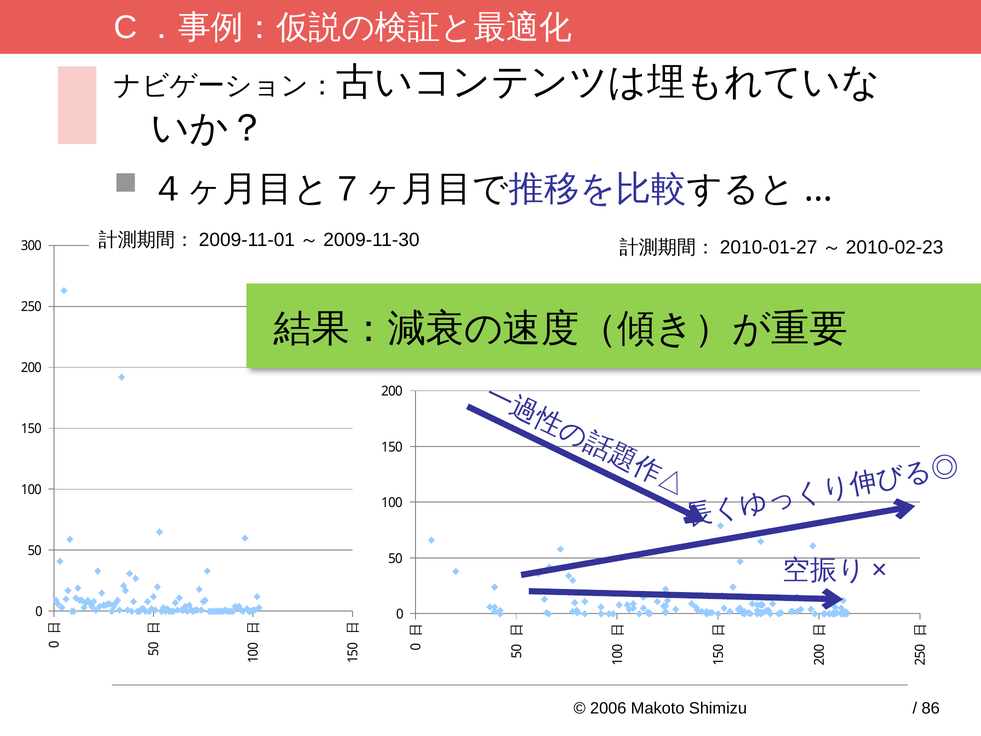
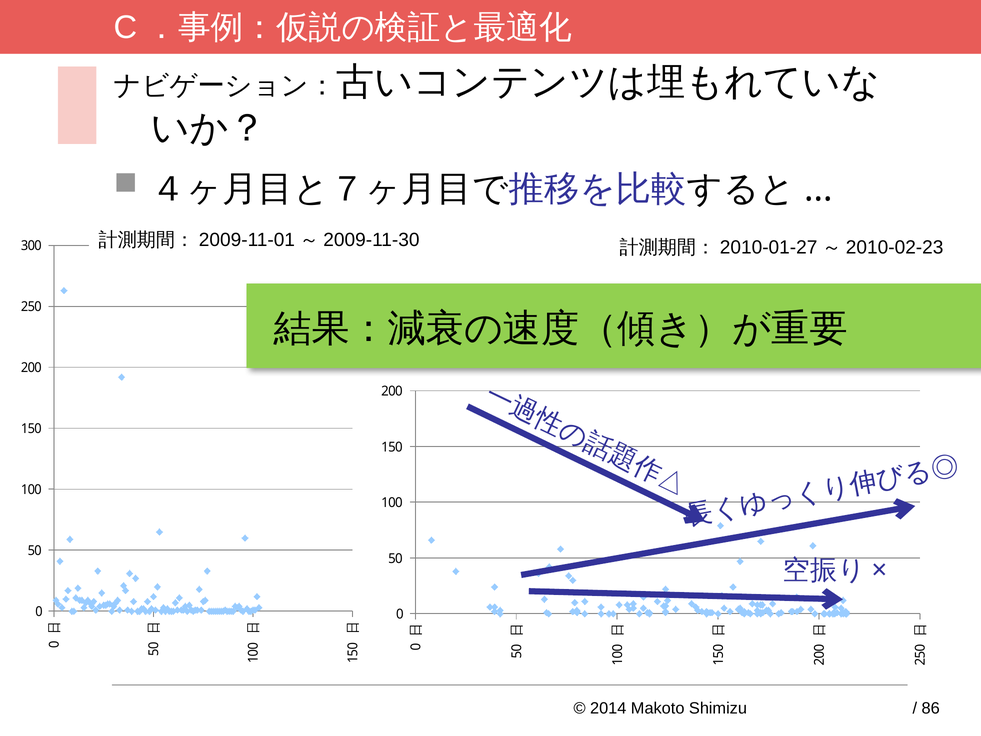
2006: 2006 -> 2014 (608, 708)
